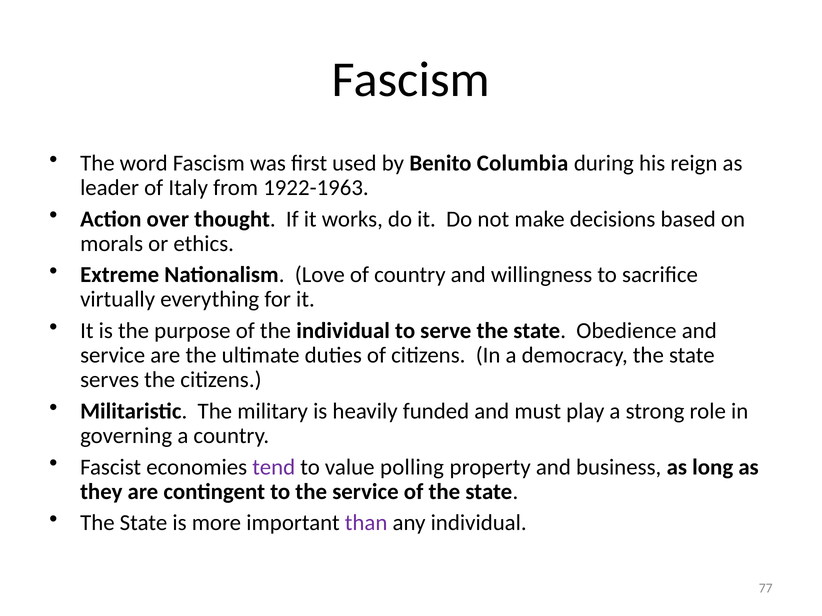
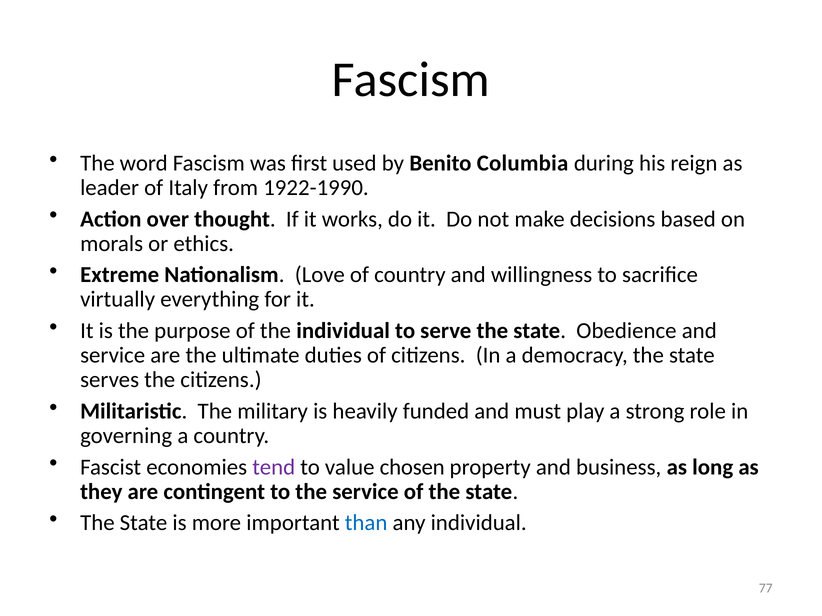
1922-1963: 1922-1963 -> 1922-1990 (316, 188)
polling: polling -> chosen (412, 467)
than colour: purple -> blue (366, 523)
